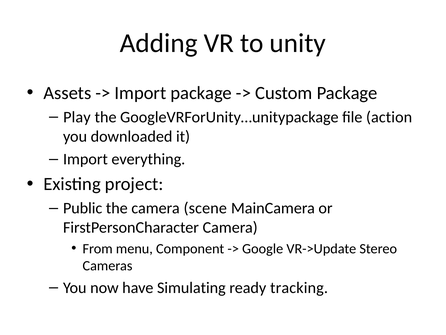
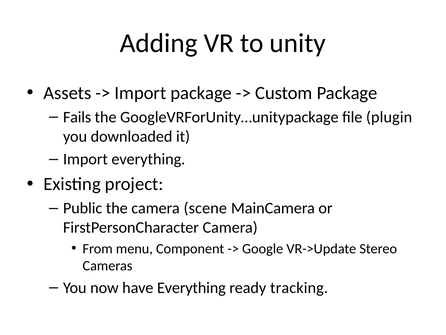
Play: Play -> Fails (77, 117)
action: action -> plugin (389, 117)
have Simulating: Simulating -> Everything (191, 287)
